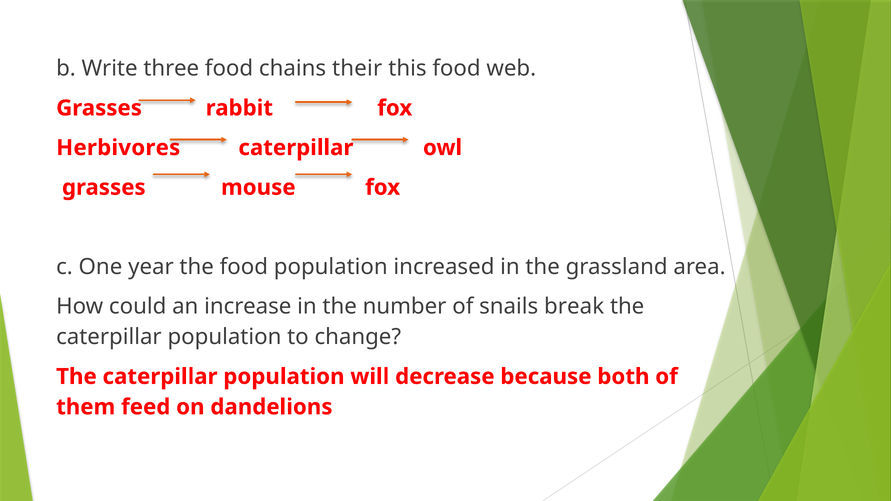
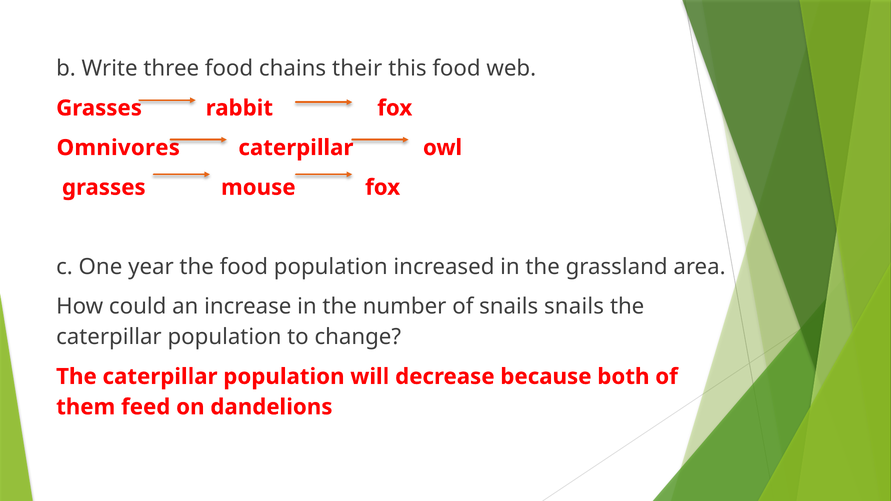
Herbivores: Herbivores -> Omnivores (118, 148)
snails break: break -> snails (574, 307)
